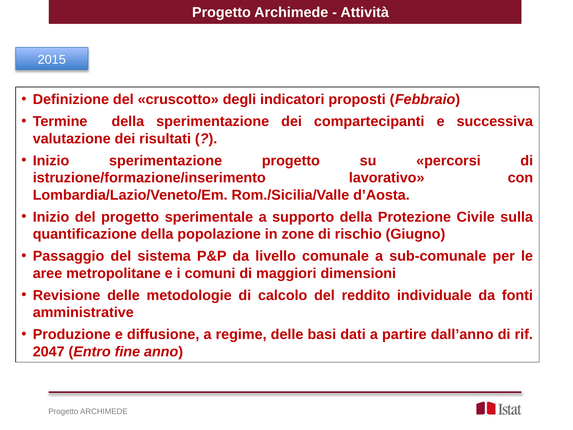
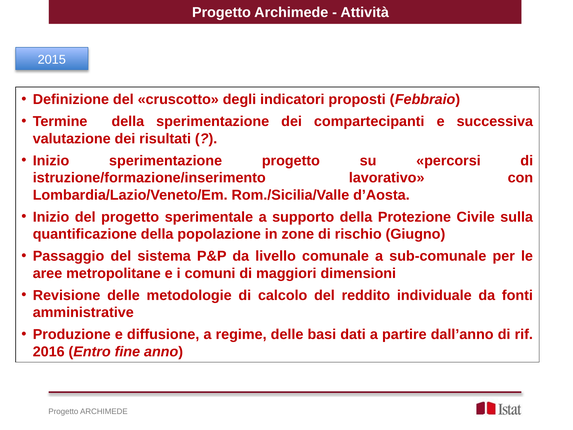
2047: 2047 -> 2016 (49, 352)
